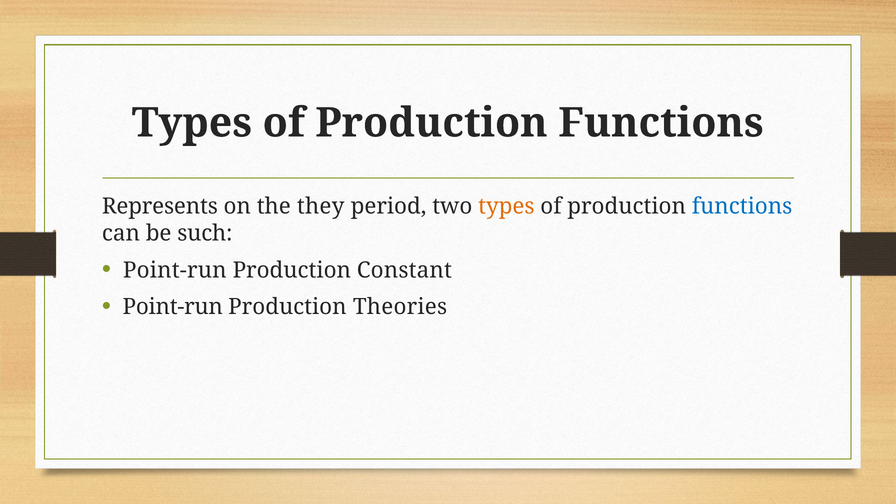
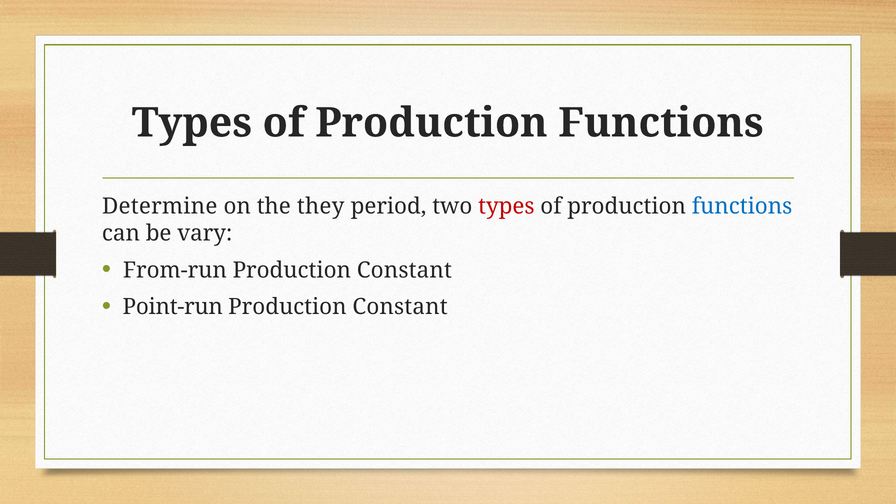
Represents: Represents -> Determine (160, 206)
types colour: orange -> red (506, 206)
such: such -> vary (205, 233)
Point-run: Point-run -> From-run (175, 270)
Theories: Theories -> Constant (400, 307)
